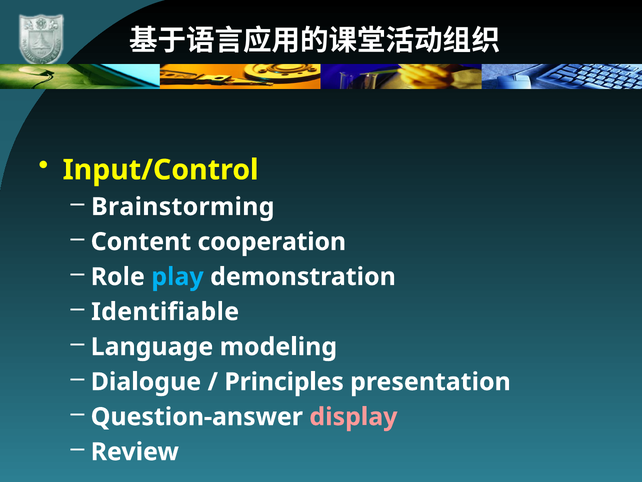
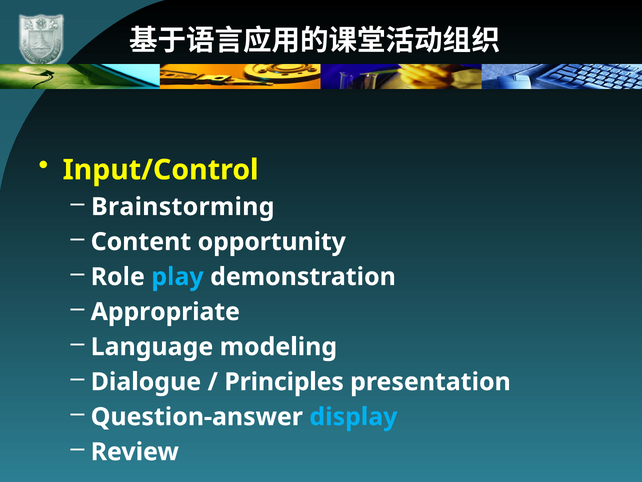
cooperation: cooperation -> opportunity (272, 242)
Identifiable: Identifiable -> Appropriate (165, 312)
display colour: pink -> light blue (353, 416)
